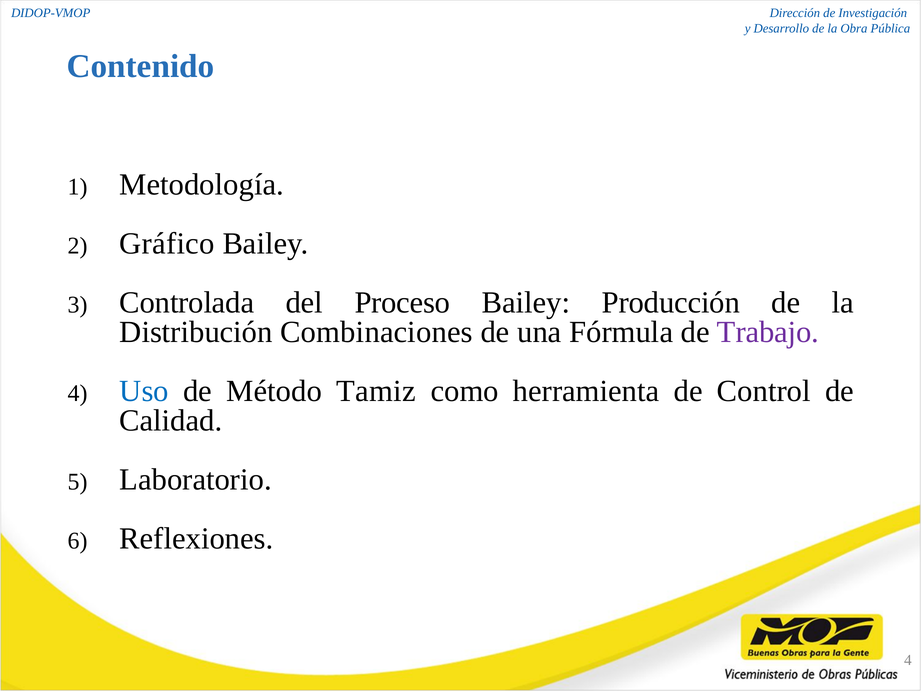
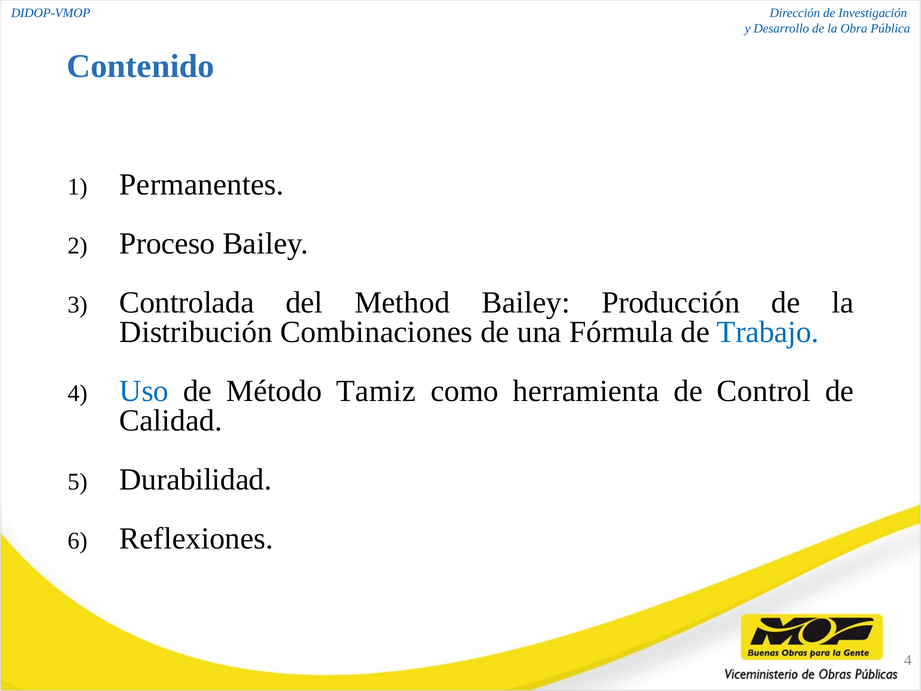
Metodología: Metodología -> Permanentes (202, 185)
Gráfico: Gráfico -> Proceso (167, 244)
Proceso: Proceso -> Method (402, 303)
Trabajo colour: purple -> blue (768, 332)
Laboratorio: Laboratorio -> Durabilidad (196, 479)
